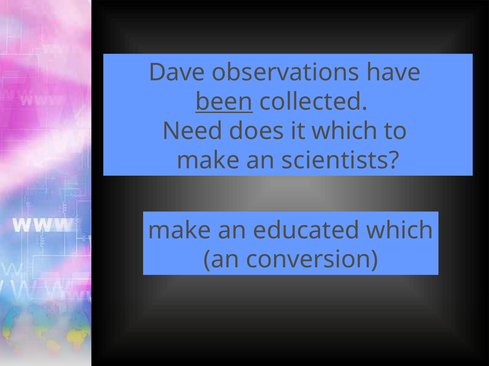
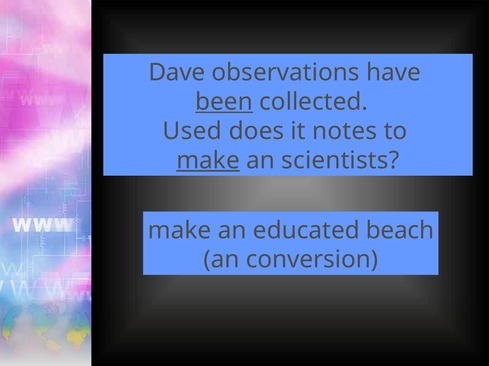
Need: Need -> Used (192, 131)
it which: which -> notes (345, 131)
make underline: none -> present (208, 161)
educated which: which -> beach (400, 231)
